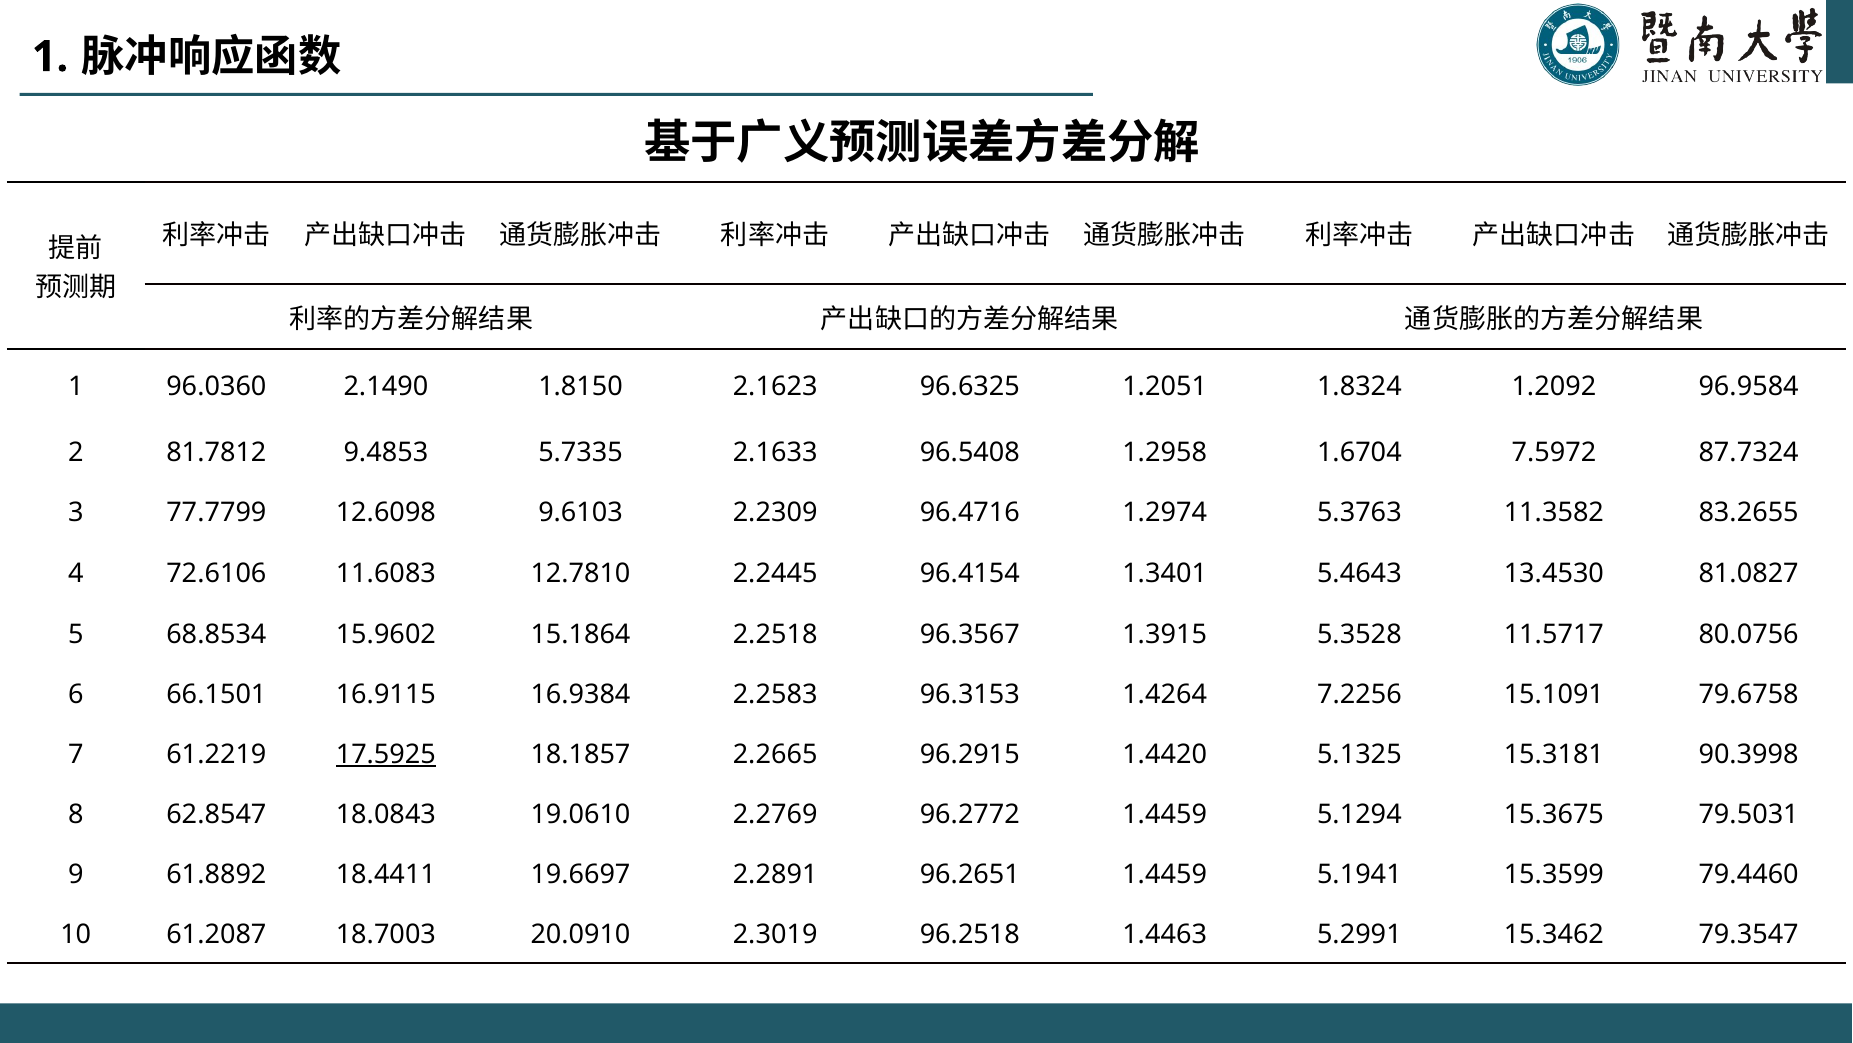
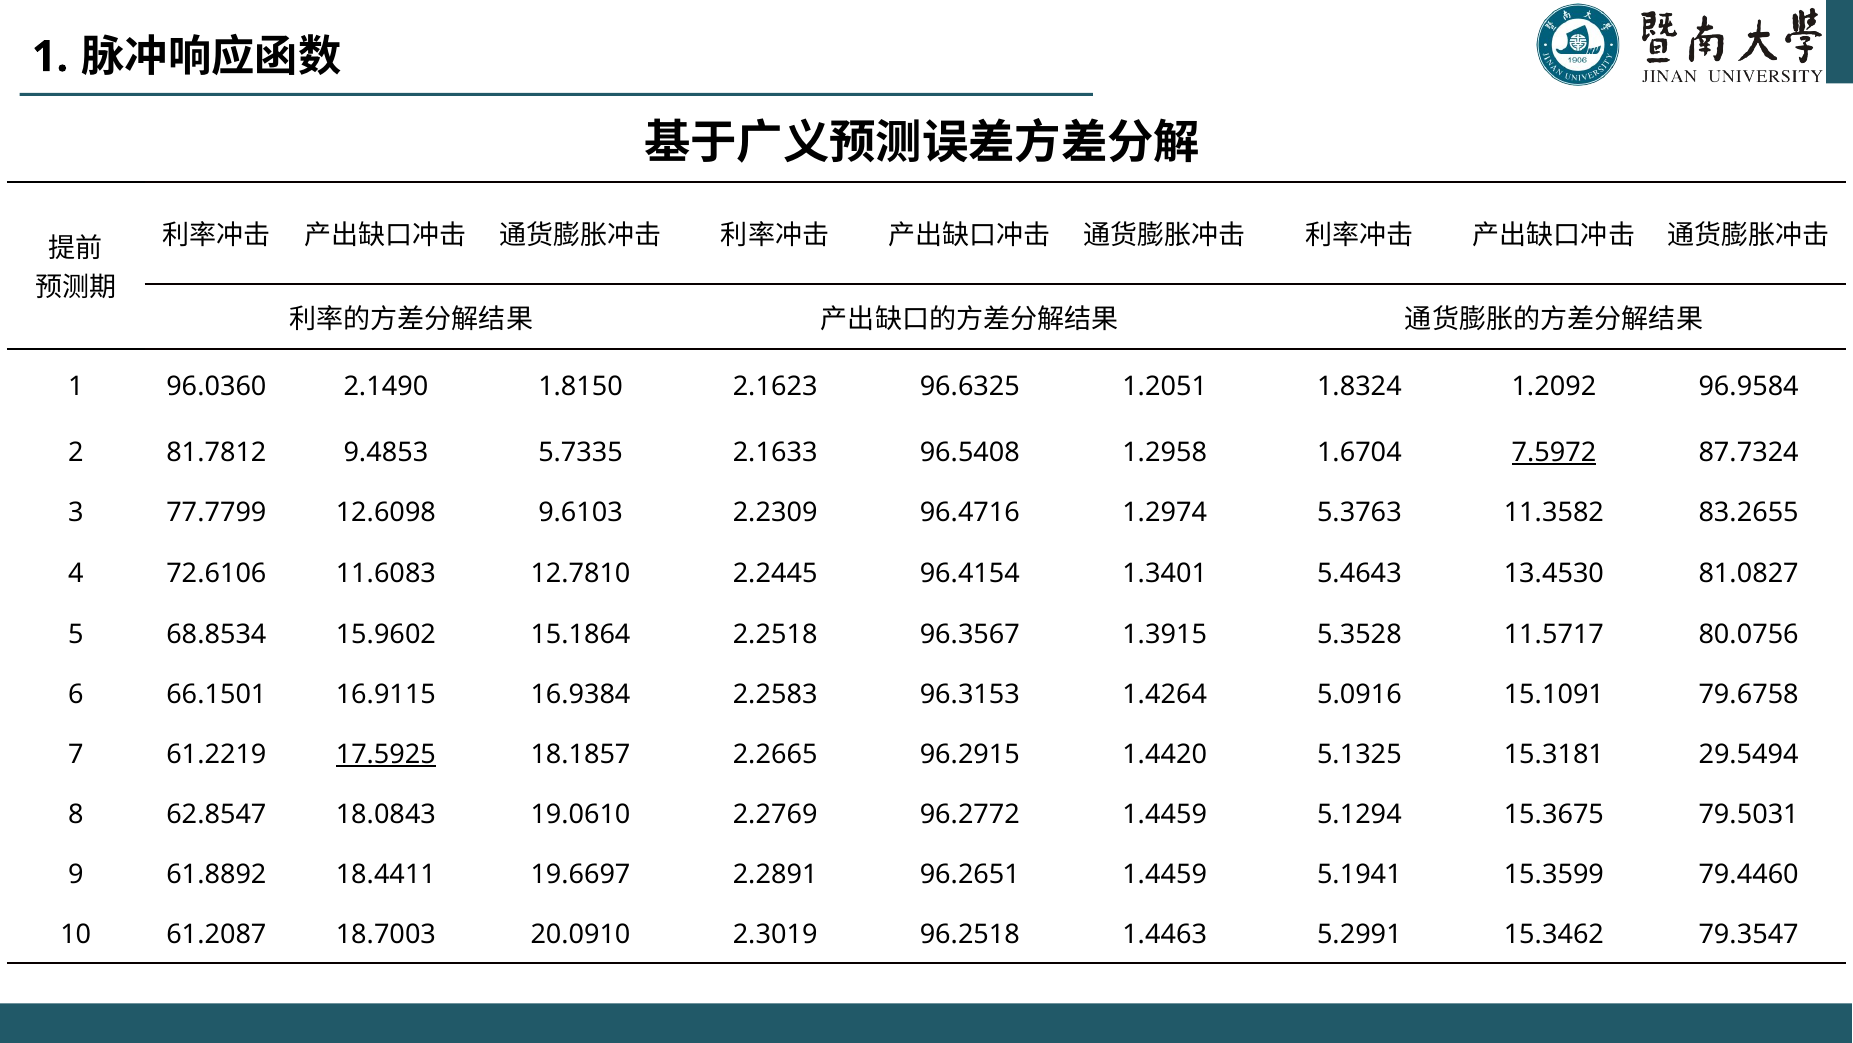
7.5972 underline: none -> present (1554, 452)
7.2256: 7.2256 -> 5.0916 (1359, 694)
90.3998: 90.3998 -> 29.5494 (1749, 754)
